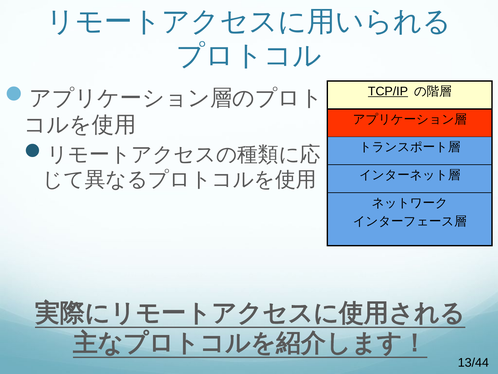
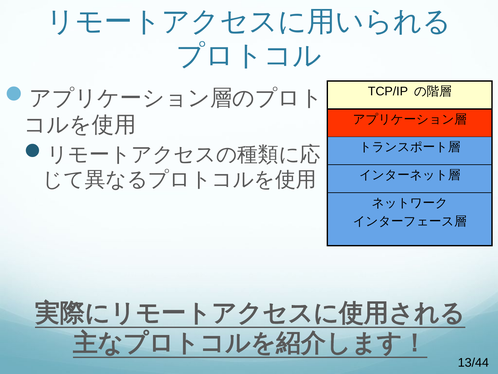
TCP/IP underline: present -> none (388, 91)
